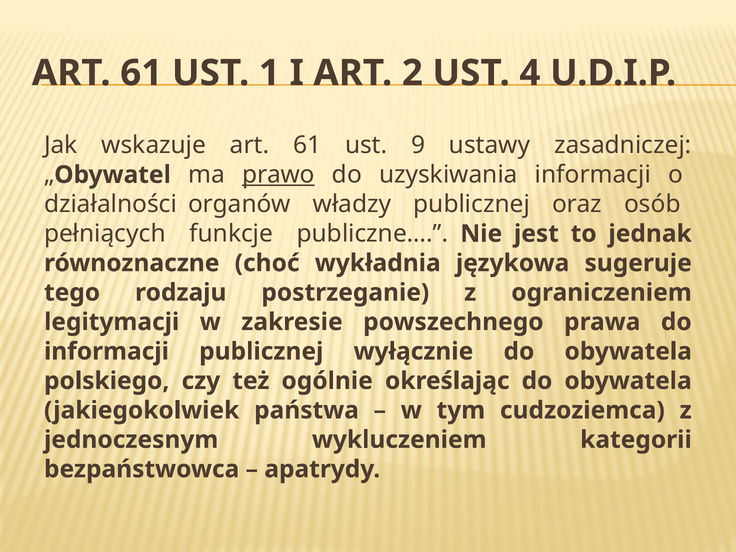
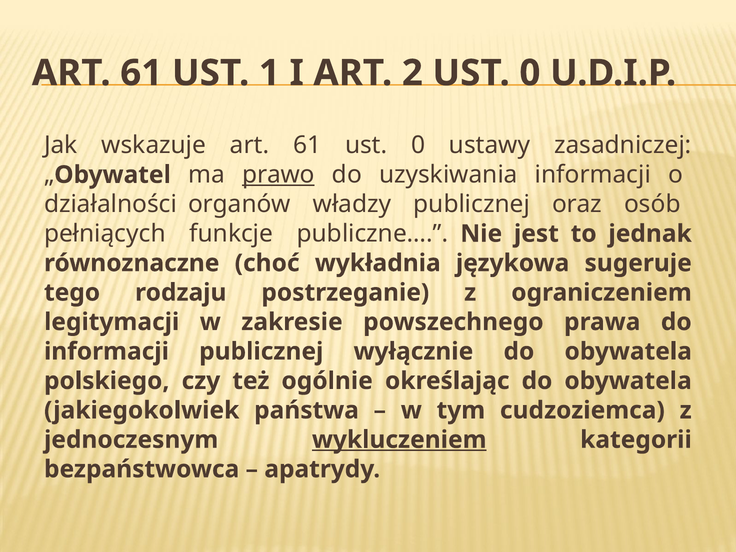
2 UST 4: 4 -> 0 (530, 73)
61 ust 9: 9 -> 0 (418, 145)
wykluczeniem underline: none -> present (399, 440)
